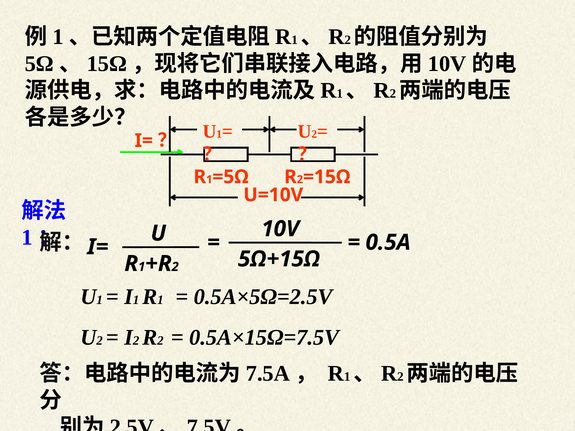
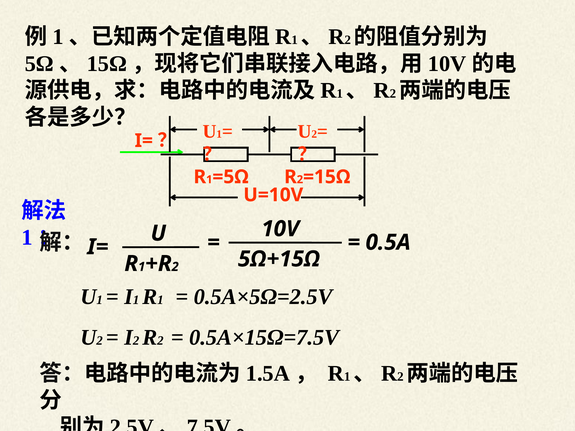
7.5A: 7.5A -> 1.5A (268, 374)
